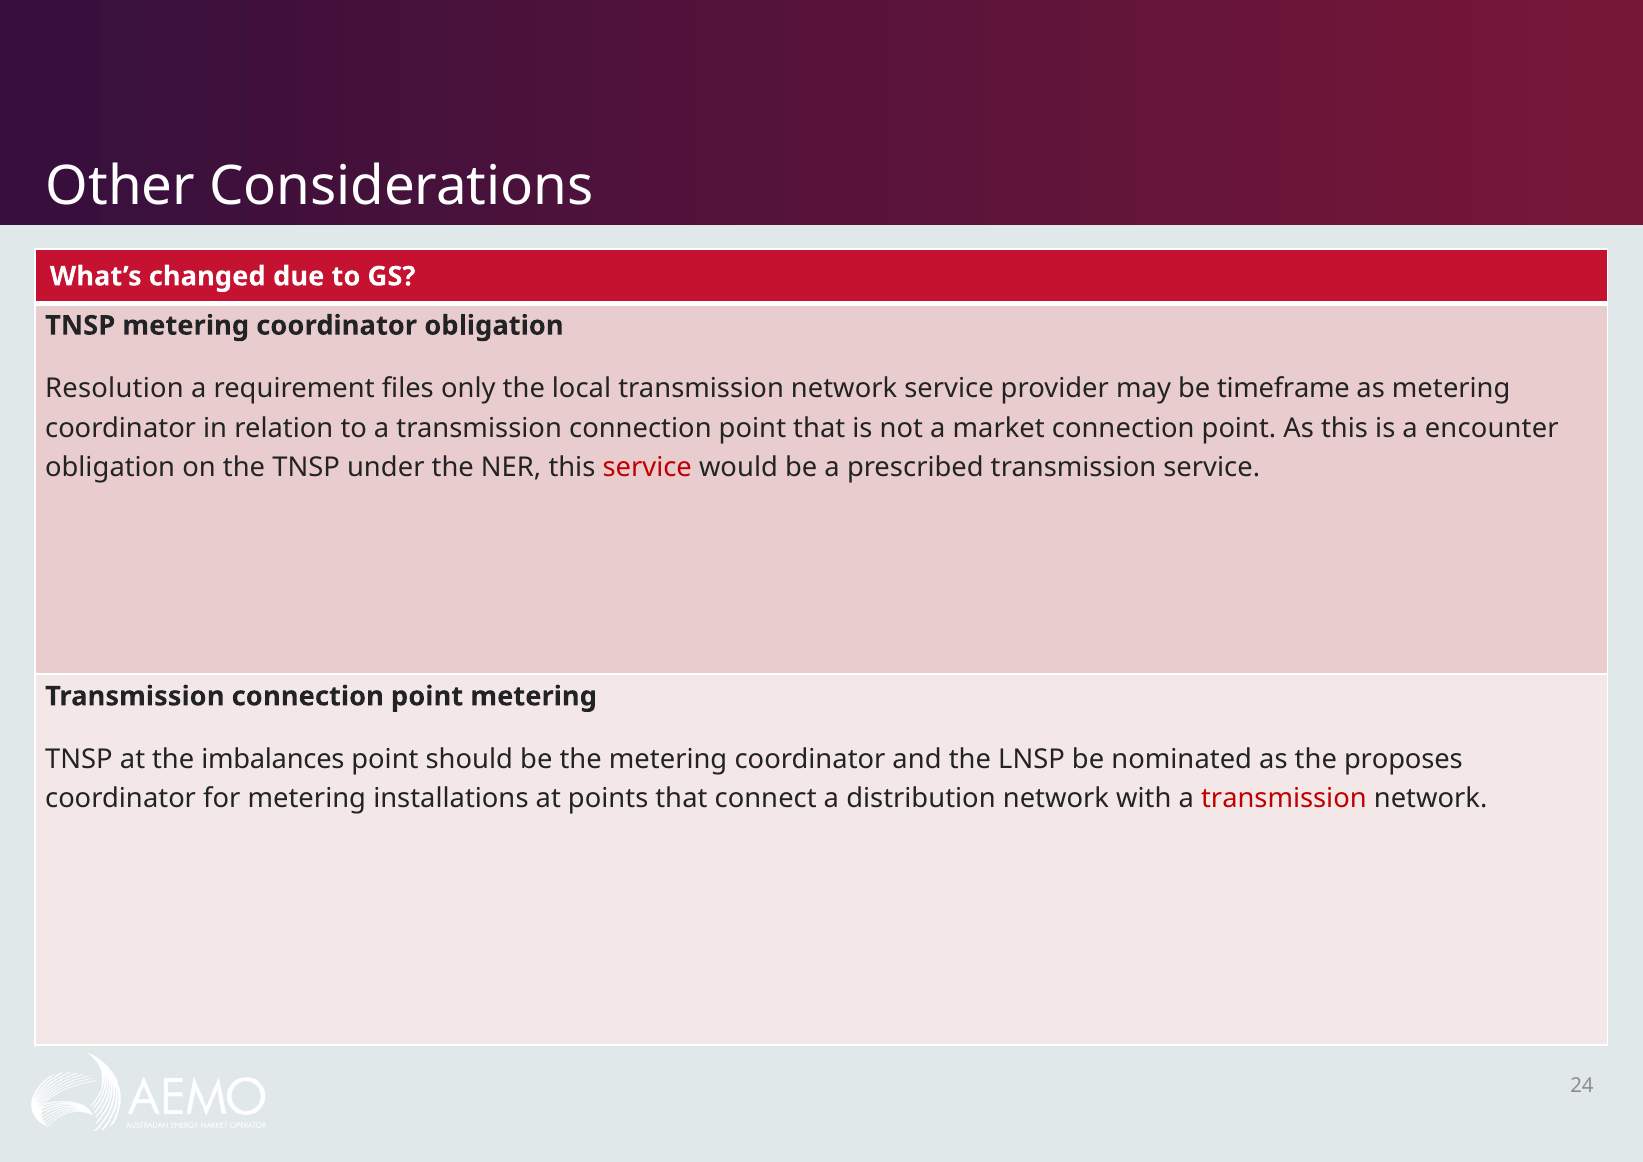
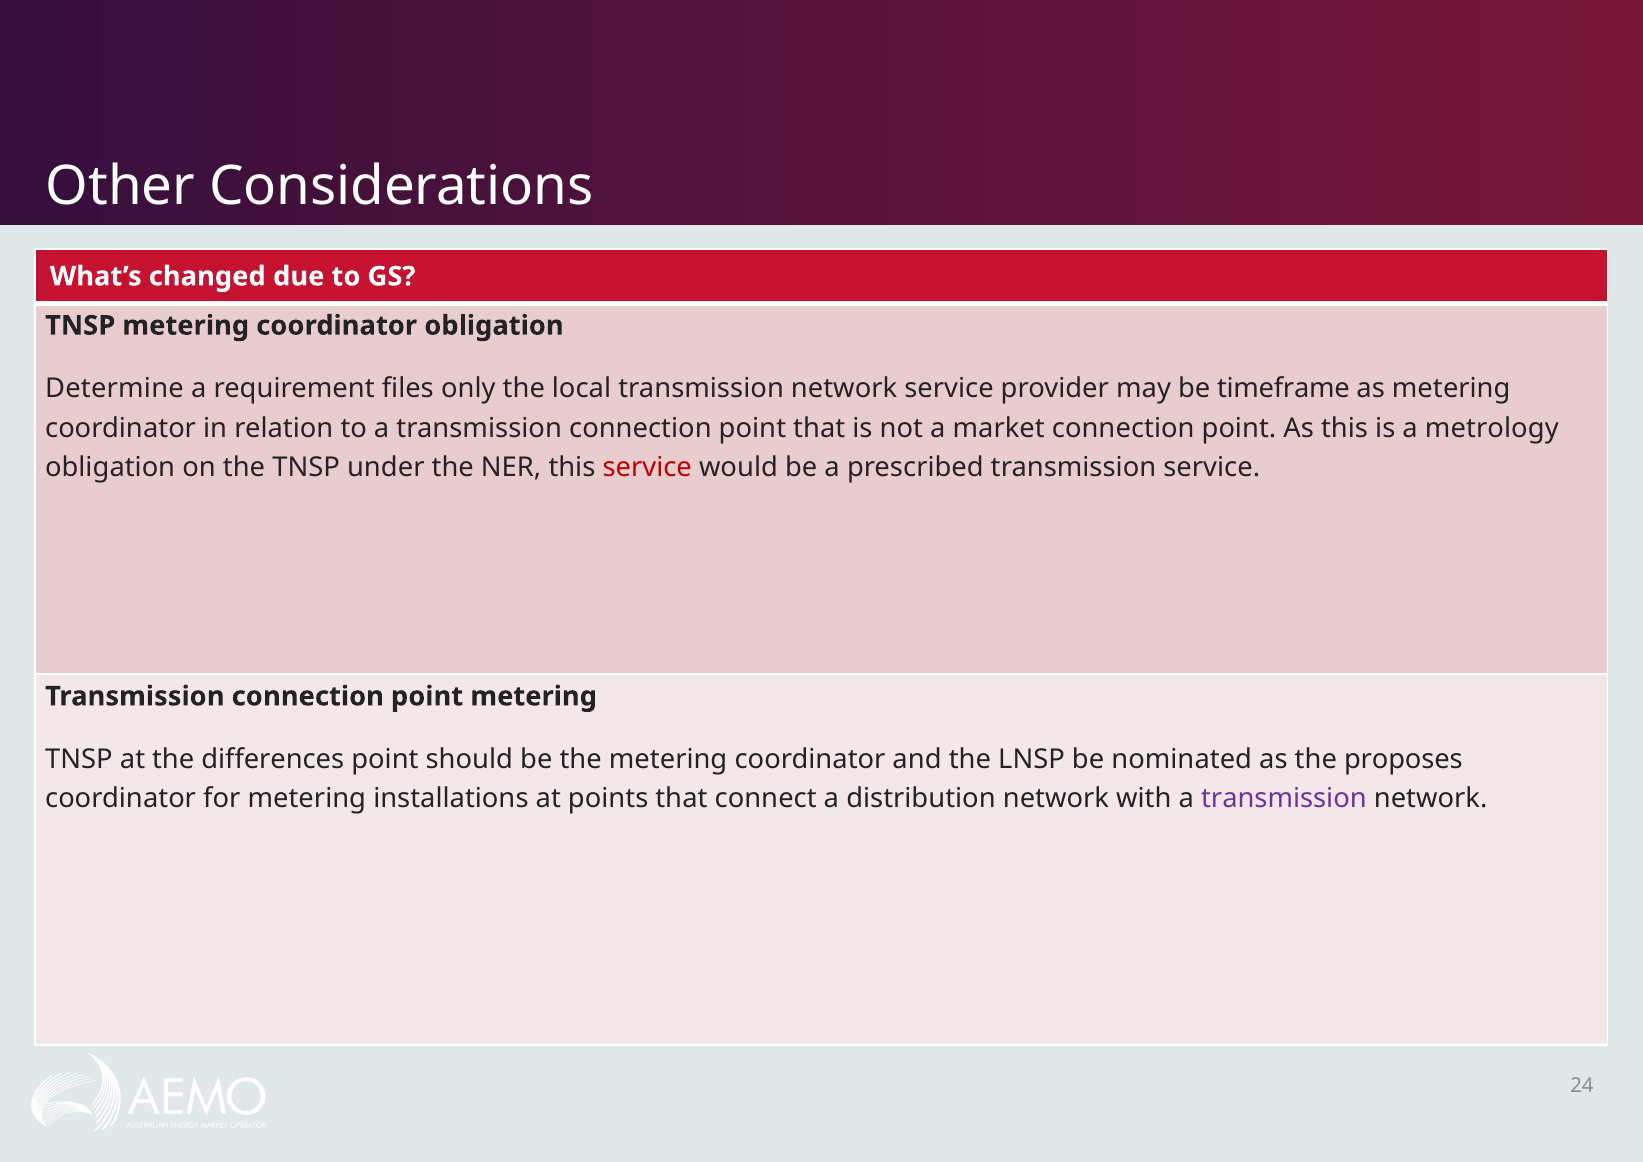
Resolution: Resolution -> Determine (114, 388)
encounter: encounter -> metrology (1492, 428)
imbalances: imbalances -> differences (273, 759)
transmission colour: red -> purple (1284, 799)
